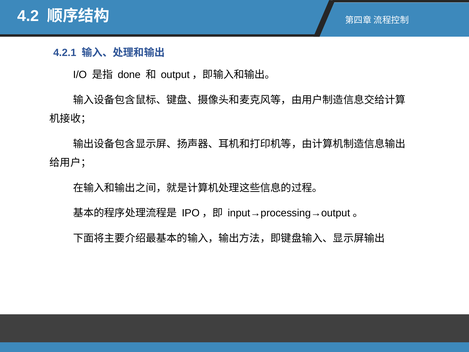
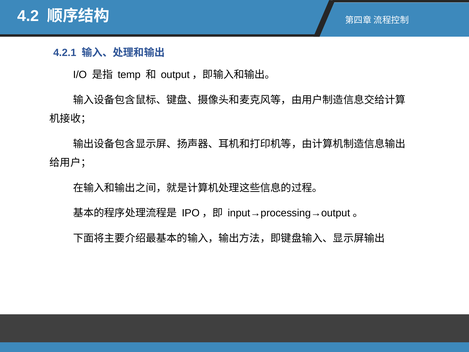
done: done -> temp (129, 75)
